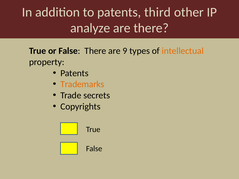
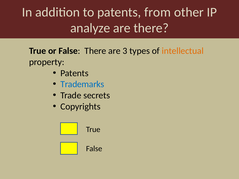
third: third -> from (158, 12)
9: 9 -> 3 (125, 51)
Trademarks colour: orange -> blue (82, 84)
